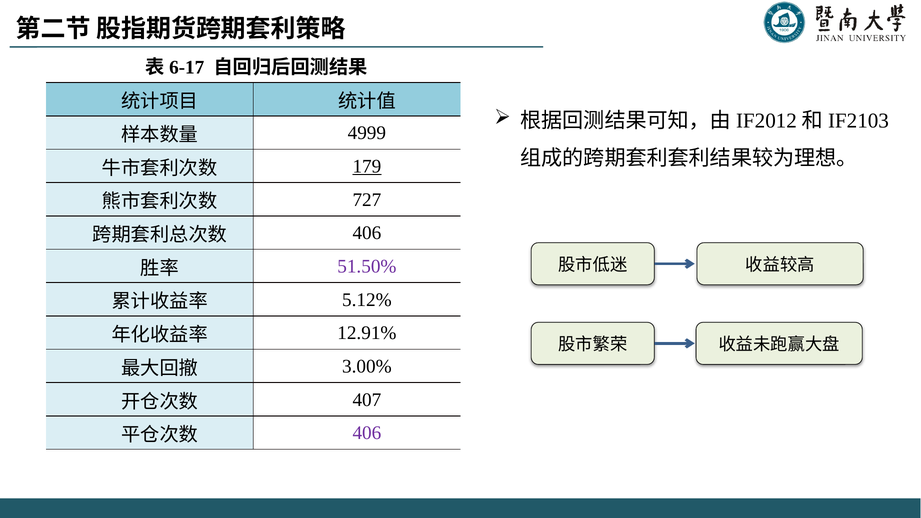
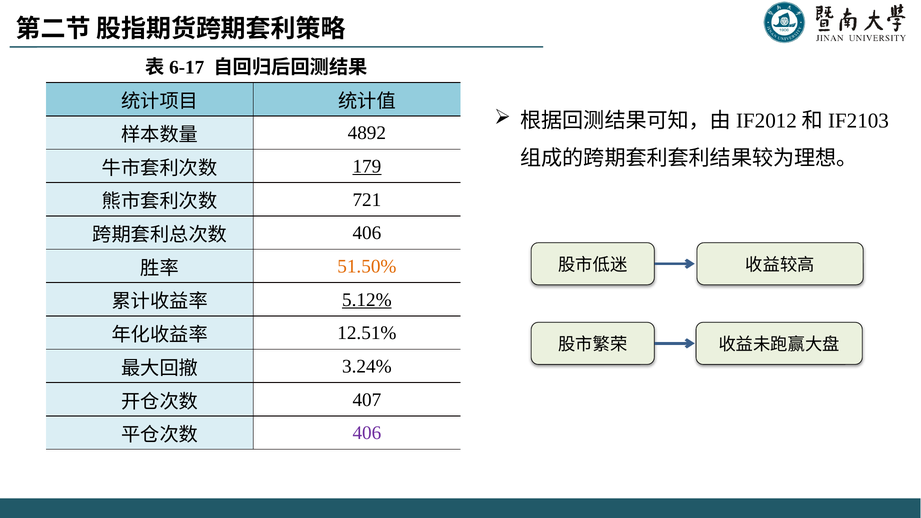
4999: 4999 -> 4892 (367, 133)
727: 727 -> 721 (367, 200)
51.50% colour: purple -> orange (367, 267)
5.12% underline: none -> present (367, 300)
12.91%: 12.91% -> 12.51% (367, 333)
3.00%: 3.00% -> 3.24% (367, 367)
